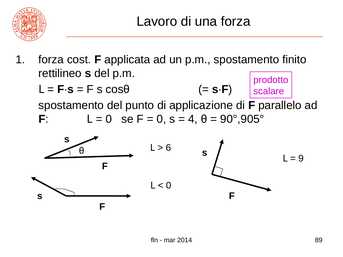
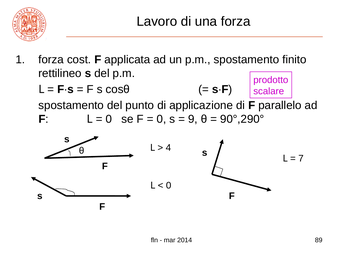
4: 4 -> 9 (193, 119)
90°,905°: 90°,905° -> 90°,290° (242, 119)
6: 6 -> 4 (168, 148)
9: 9 -> 7 (301, 159)
